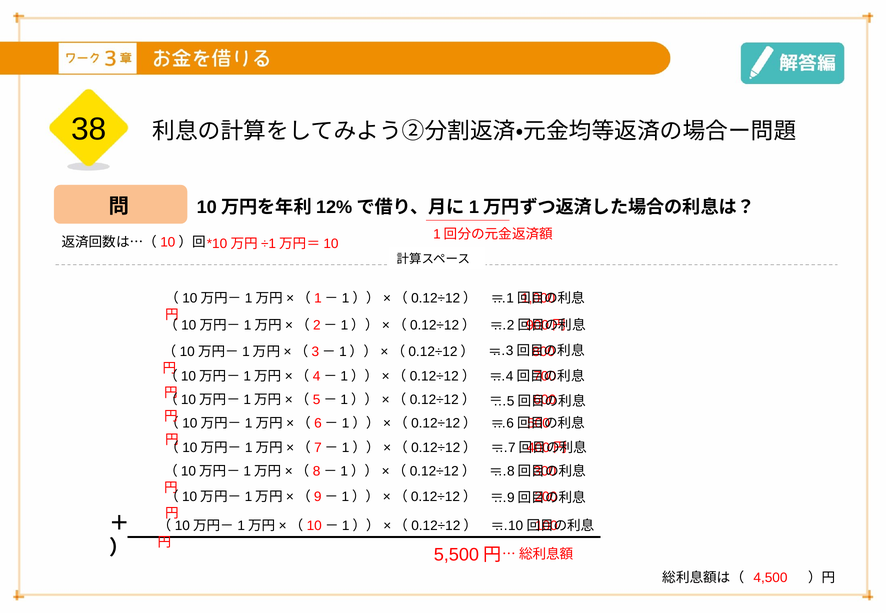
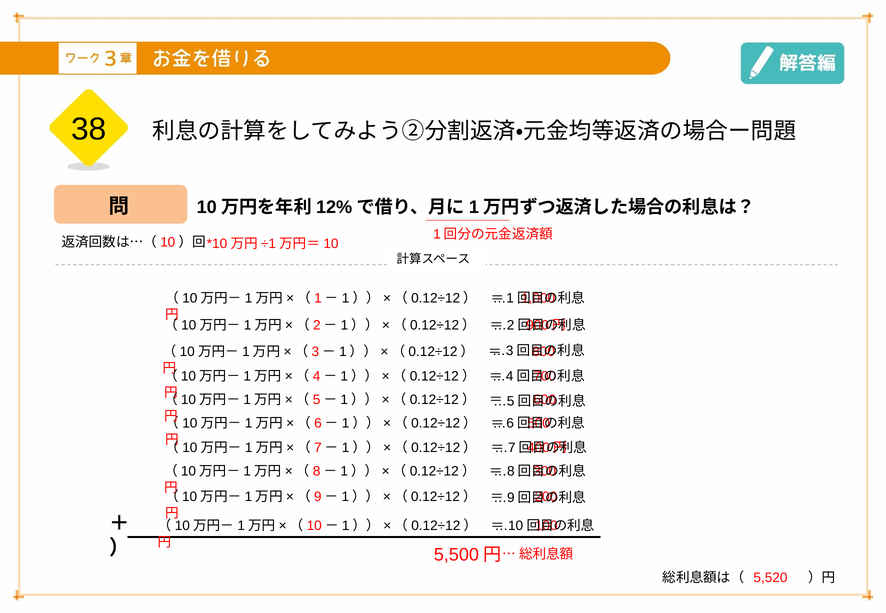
4,500: 4,500 -> 5,520 (770, 578)
